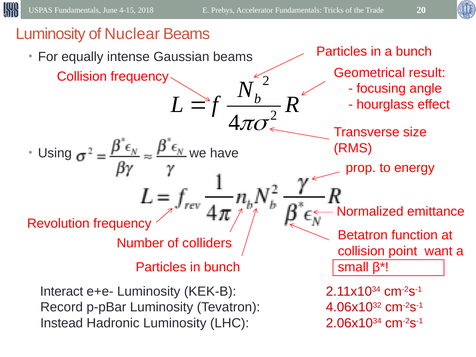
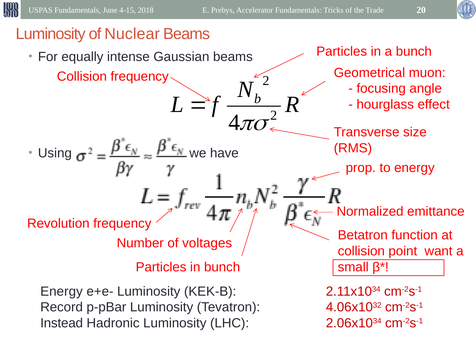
result: result -> muon (427, 73)
colliders: colliders -> voltages (207, 243)
Interact: Interact -> Energy (62, 291)
